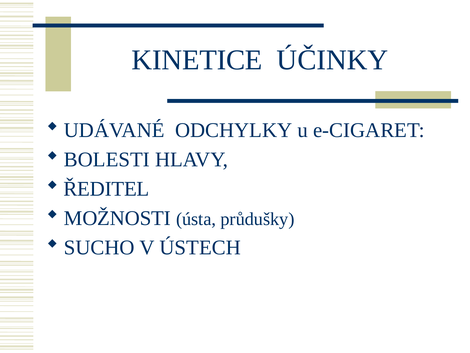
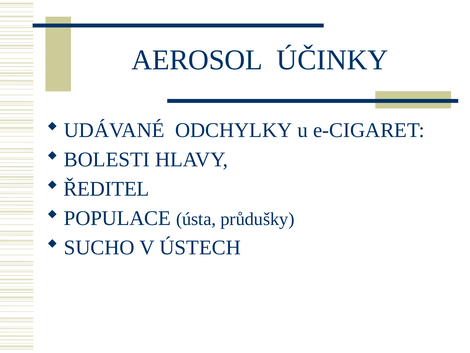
KINETICE: KINETICE -> AEROSOL (197, 60)
MOŽNOSTI: MOŽNOSTI -> POPULACE (117, 218)
